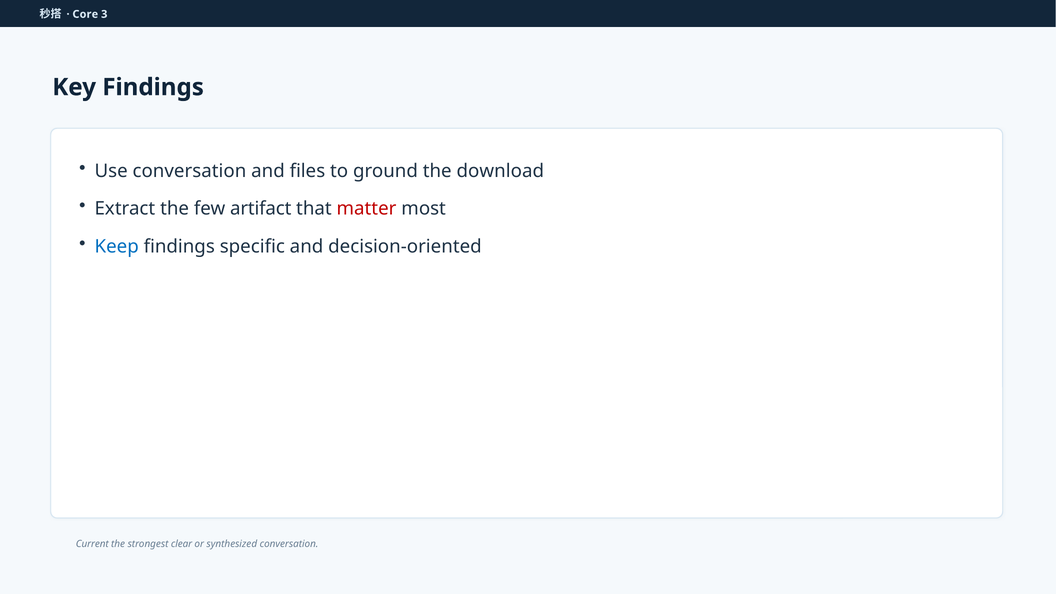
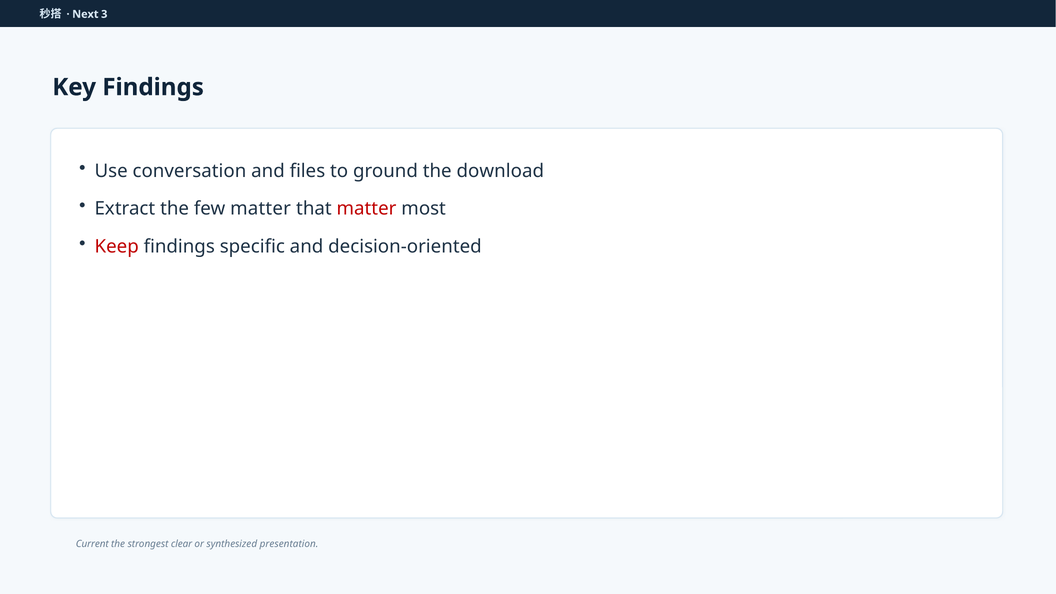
Core: Core -> Next (85, 14)
few artifact: artifact -> matter (261, 209)
Keep colour: blue -> red (117, 247)
synthesized conversation: conversation -> presentation (289, 544)
